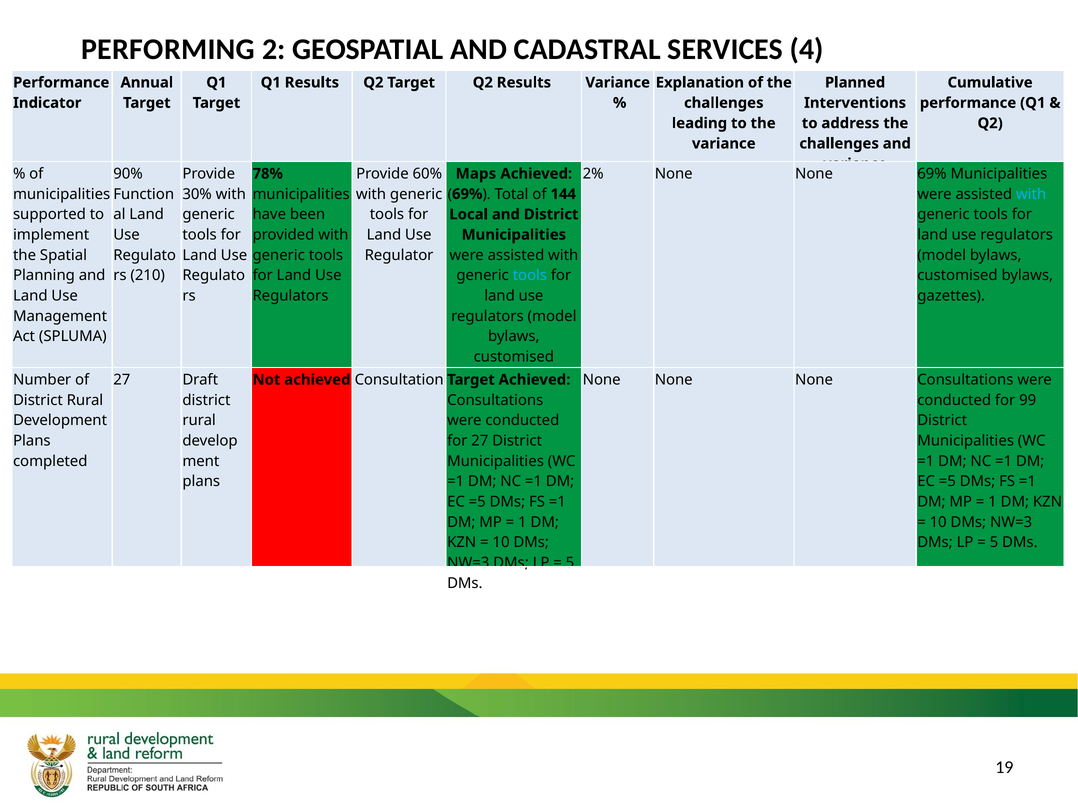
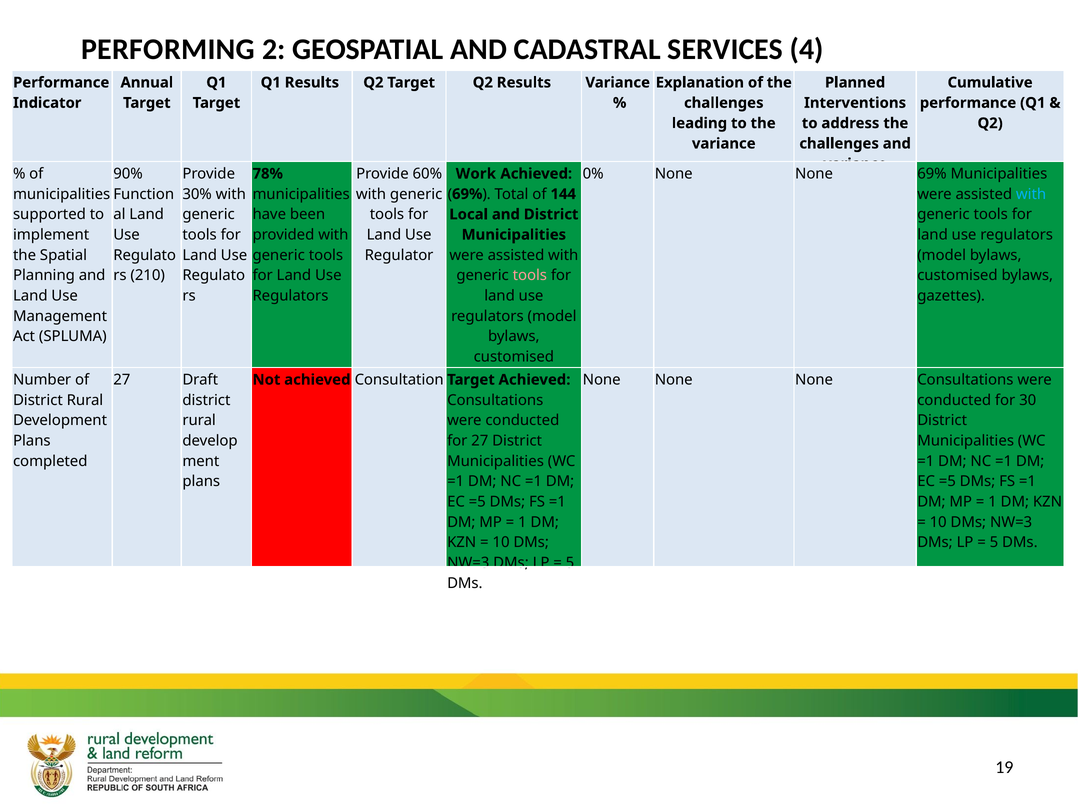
2%: 2% -> 0% (593, 174)
Maps: Maps -> Work (476, 174)
tools colour: light blue -> pink (530, 275)
99: 99 -> 30 (1028, 400)
